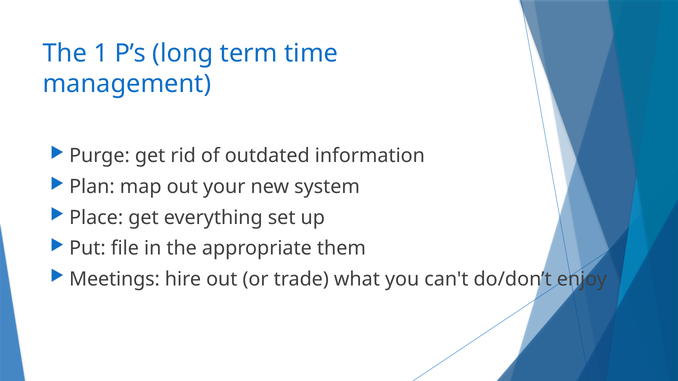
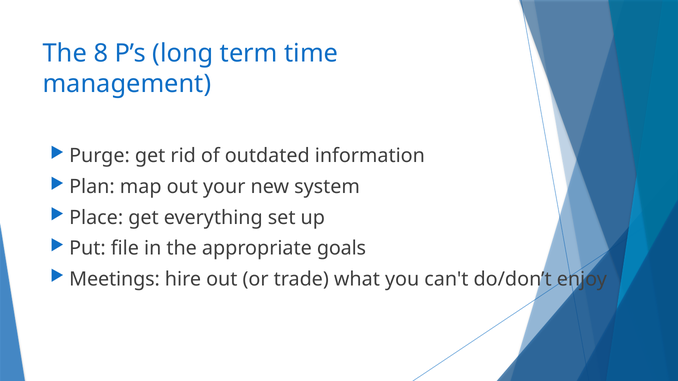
1: 1 -> 8 (101, 53)
them: them -> goals (342, 249)
